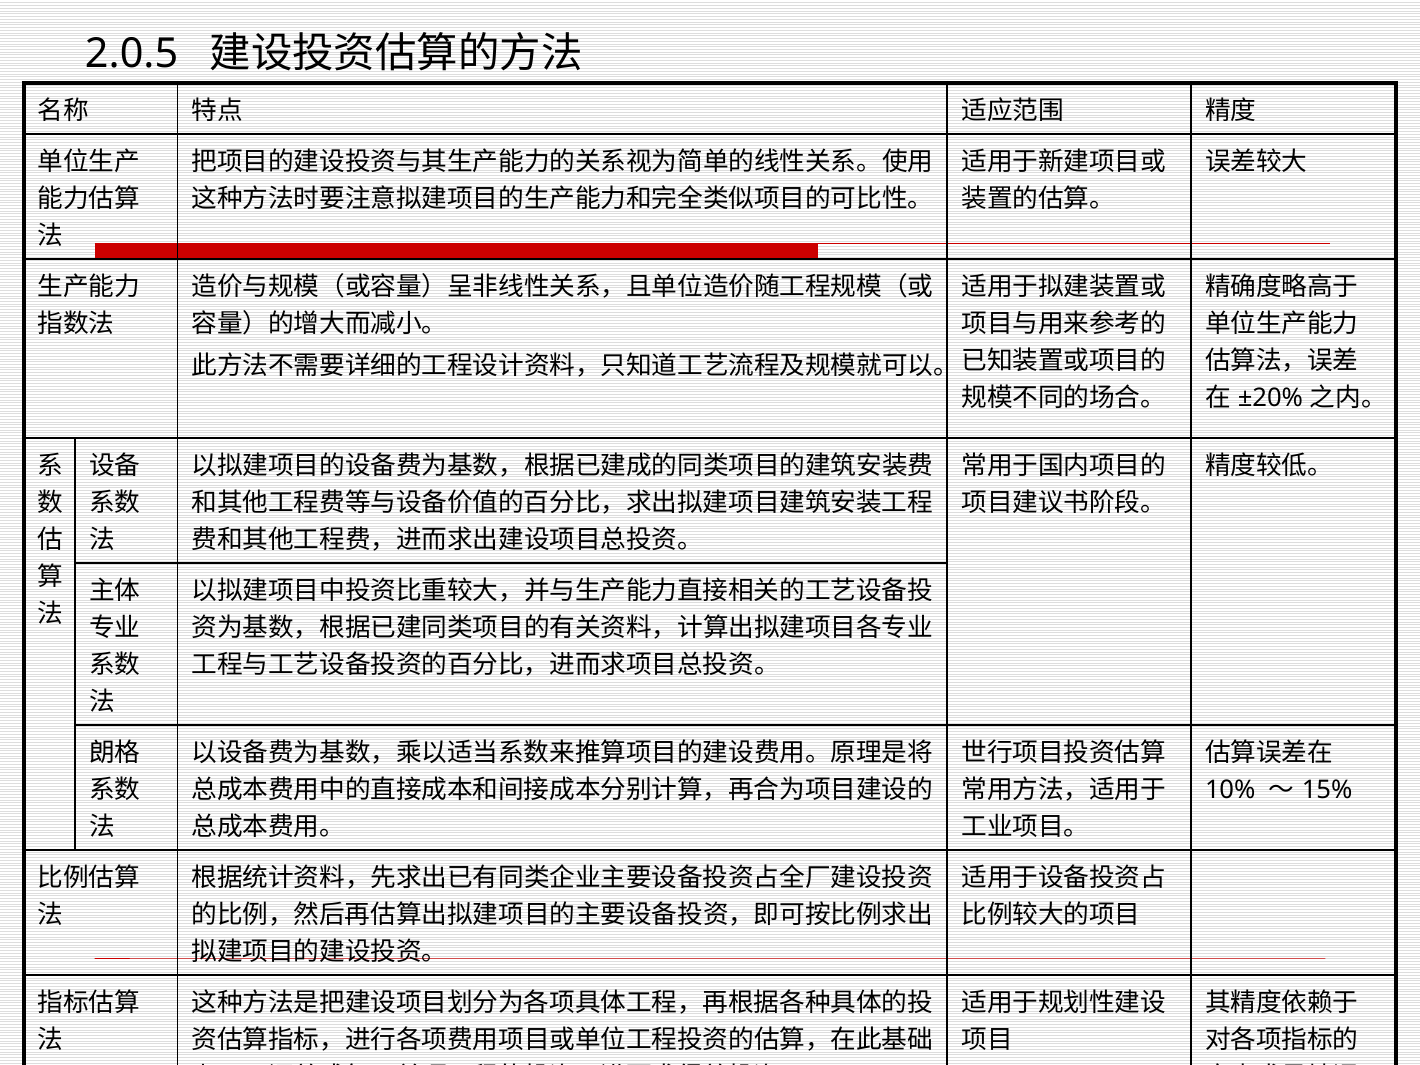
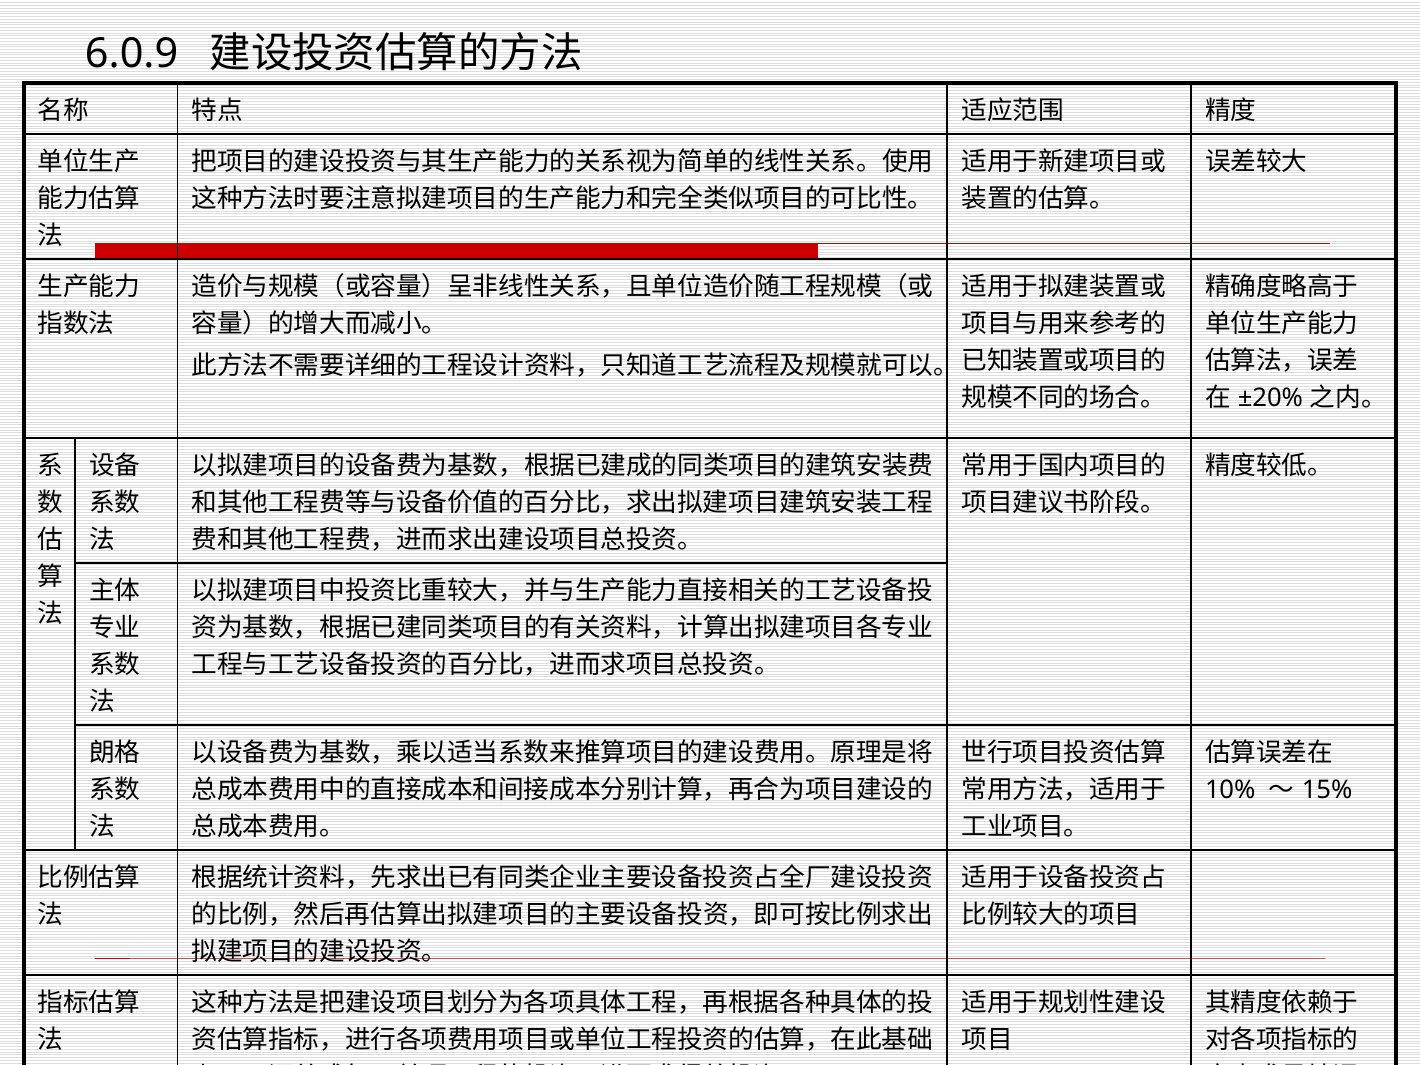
2.0.5: 2.0.5 -> 6.0.9 (132, 54)
